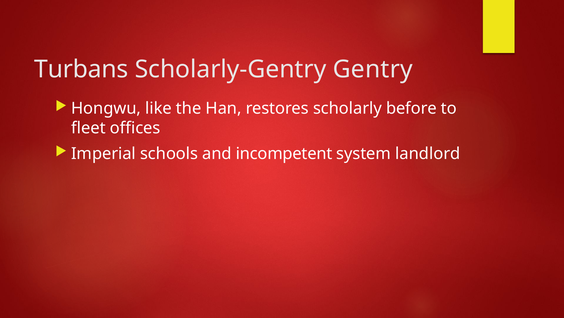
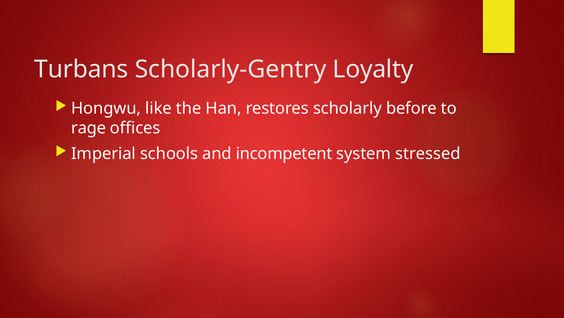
Gentry: Gentry -> Loyalty (373, 69)
fleet: fleet -> rage (89, 128)
landlord: landlord -> stressed (428, 153)
